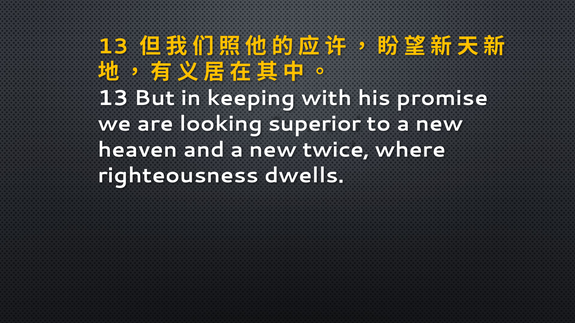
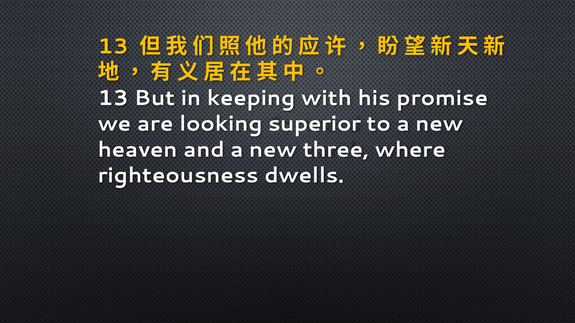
twice: twice -> three (336, 150)
